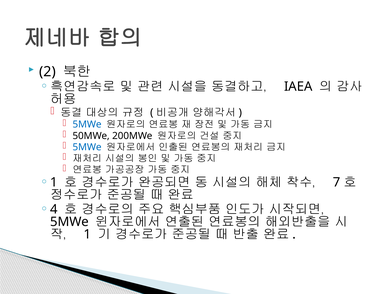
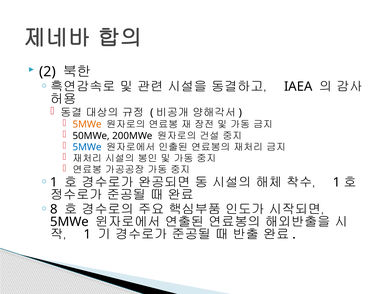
5MWe colour: blue -> orange (87, 124)
7: 7 -> 1 (337, 182)
4: 4 -> 8 (54, 209)
